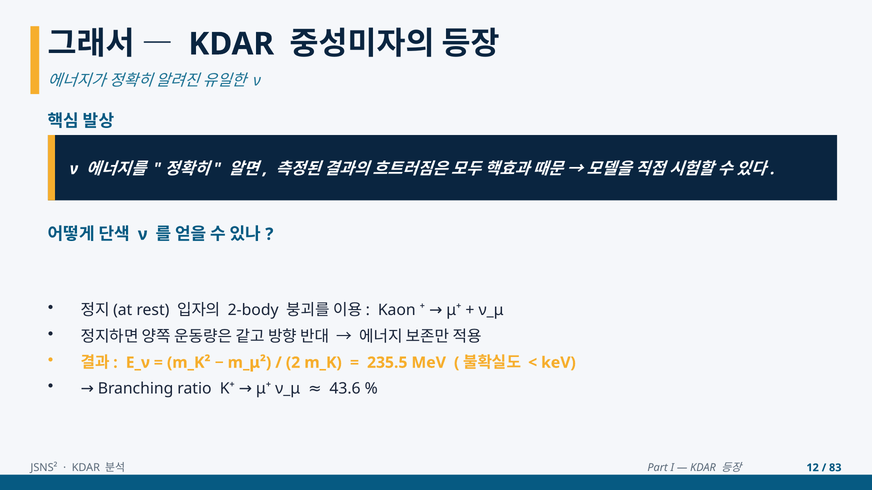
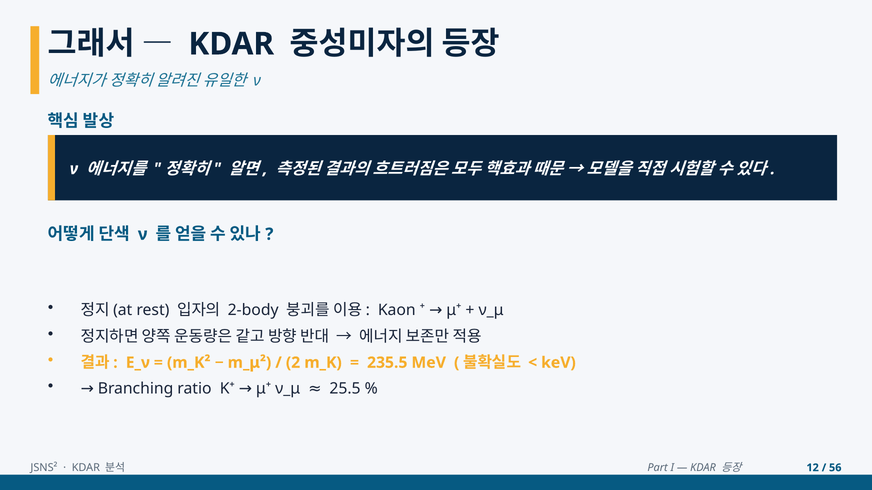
43.6: 43.6 -> 25.5 (345, 389)
83: 83 -> 56 (835, 468)
